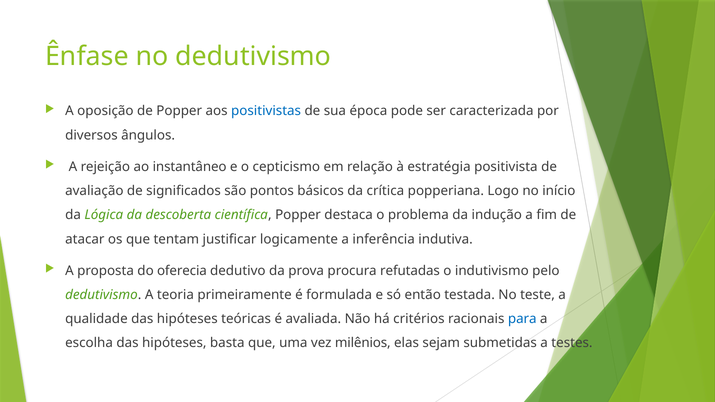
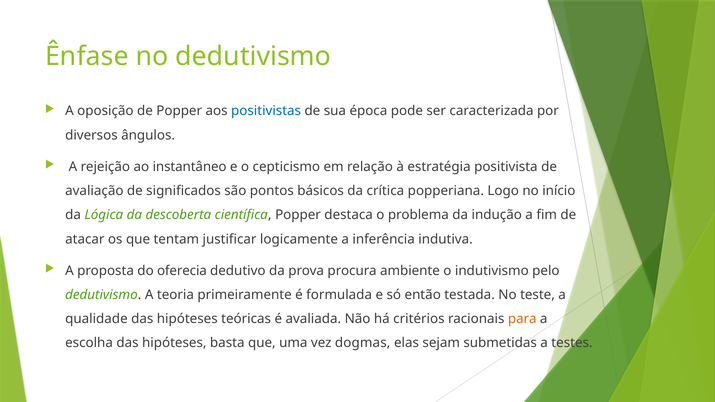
refutadas: refutadas -> ambiente (410, 271)
para colour: blue -> orange (522, 319)
milênios: milênios -> dogmas (363, 343)
